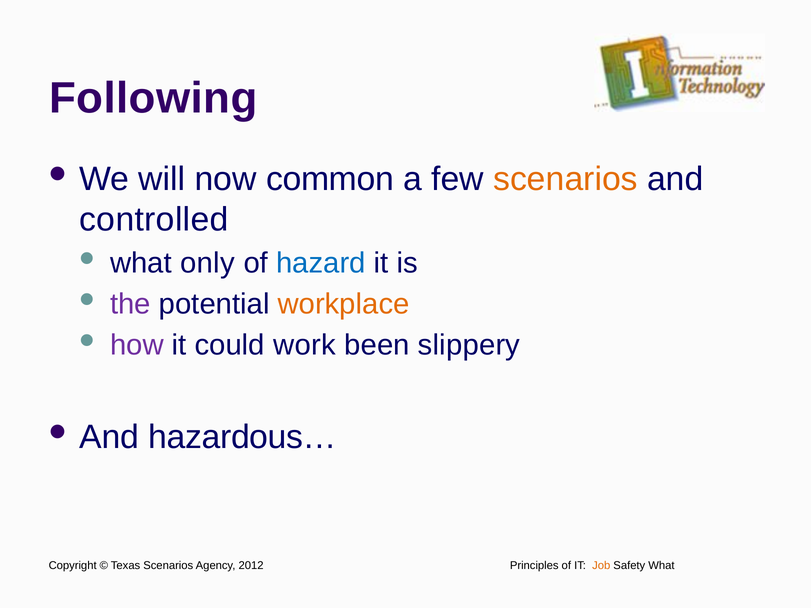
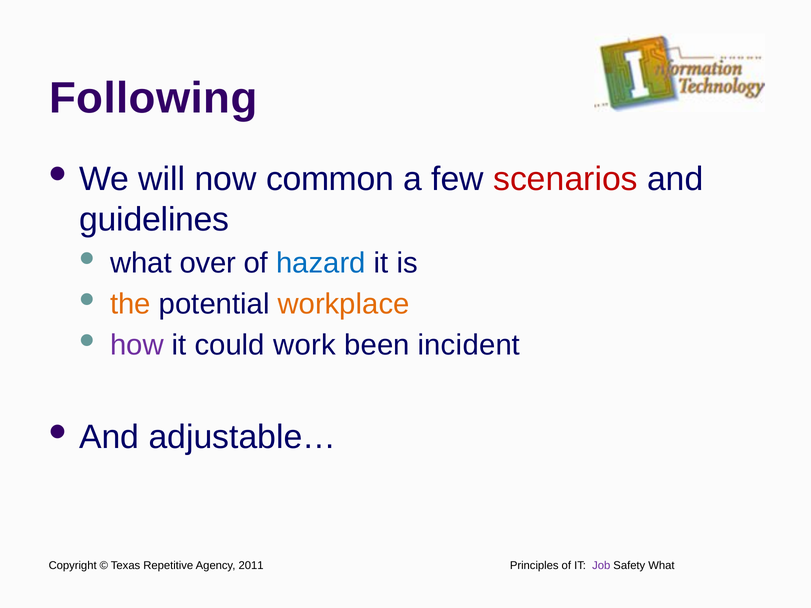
scenarios colour: orange -> red (565, 179)
controlled: controlled -> guidelines (154, 220)
only: only -> over (208, 263)
the colour: purple -> orange (130, 304)
slippery: slippery -> incident (469, 345)
hazardous…: hazardous… -> adjustable… (242, 437)
Texas Scenarios: Scenarios -> Repetitive (168, 566)
2012: 2012 -> 2011 (251, 566)
Job colour: orange -> purple (601, 566)
